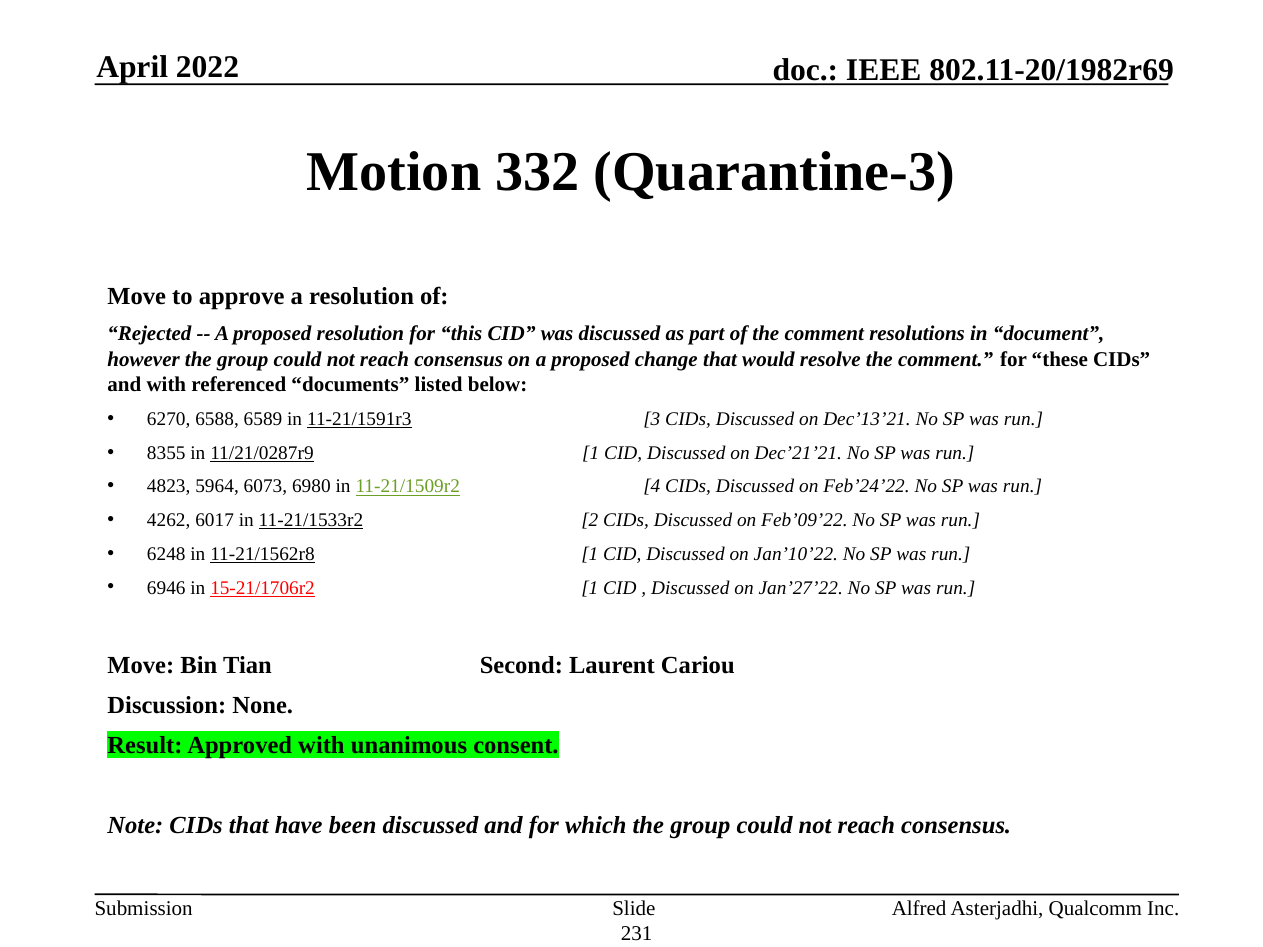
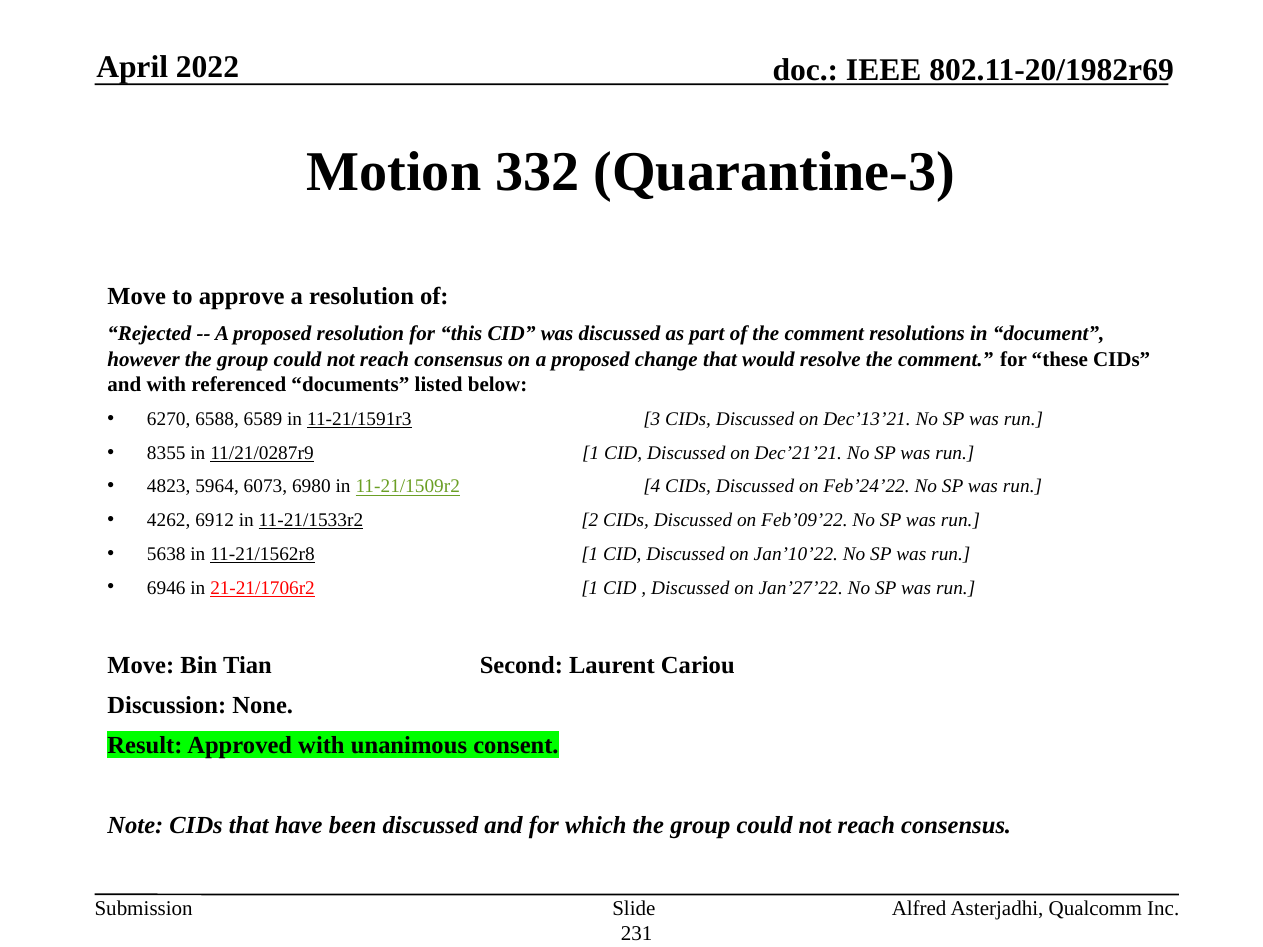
6017: 6017 -> 6912 (215, 520)
6248: 6248 -> 5638 (166, 554)
15-21/1706r2: 15-21/1706r2 -> 21-21/1706r2 (263, 588)
